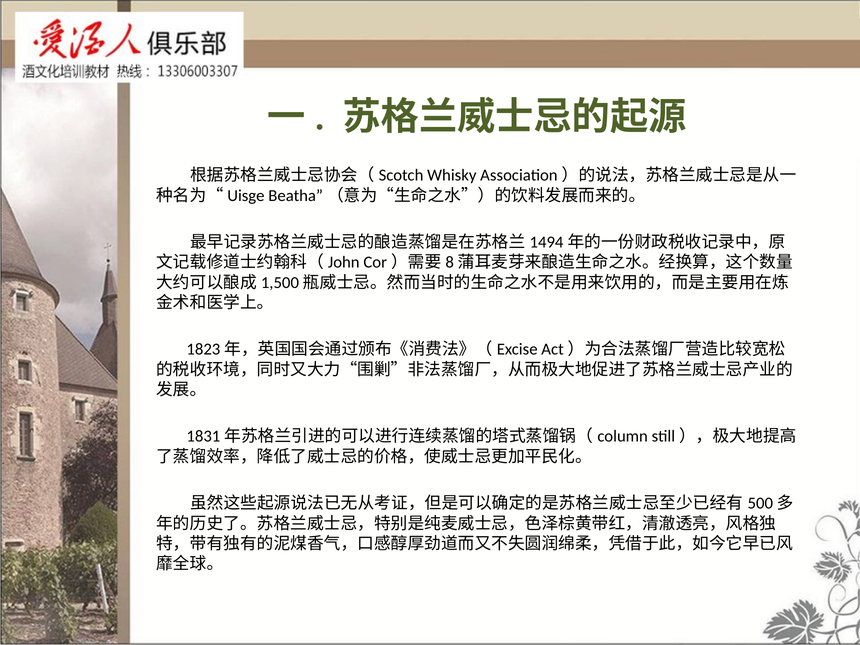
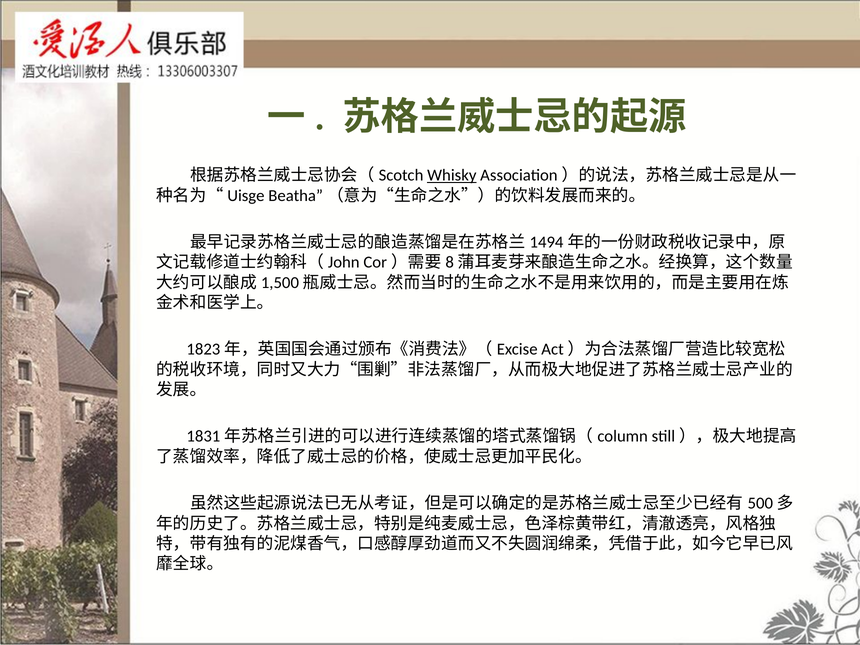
Whisky underline: none -> present (452, 175)
